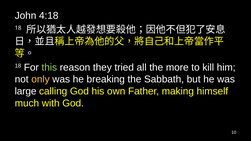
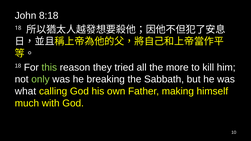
4:18: 4:18 -> 8:18 (49, 16)
only colour: yellow -> light green (40, 79)
large: large -> what (25, 91)
